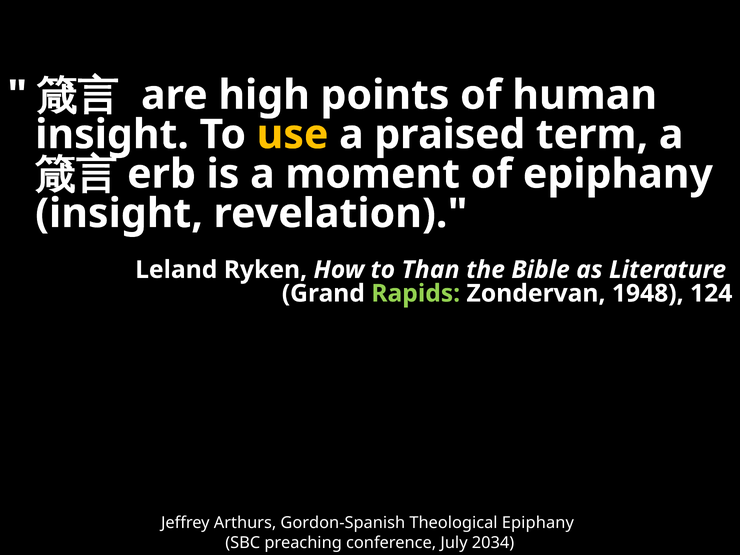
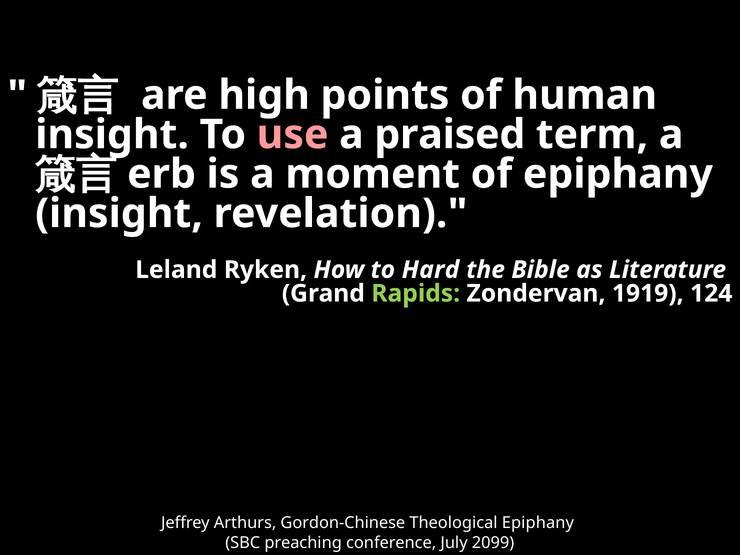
use colour: yellow -> pink (293, 135)
Than: Than -> Hard (431, 270)
1948: 1948 -> 1919 (648, 293)
Gordon-Spanish: Gordon-Spanish -> Gordon-Chinese (343, 523)
2034: 2034 -> 2099 (493, 543)
